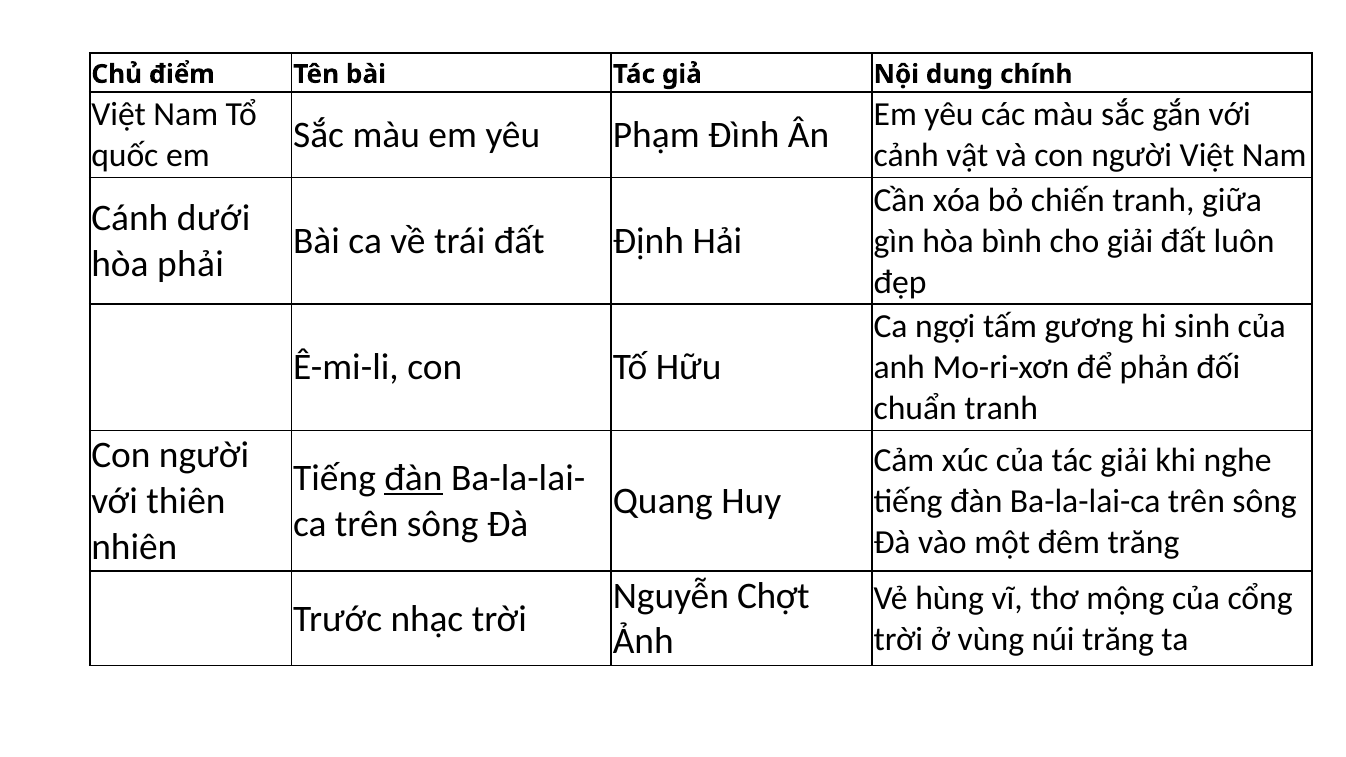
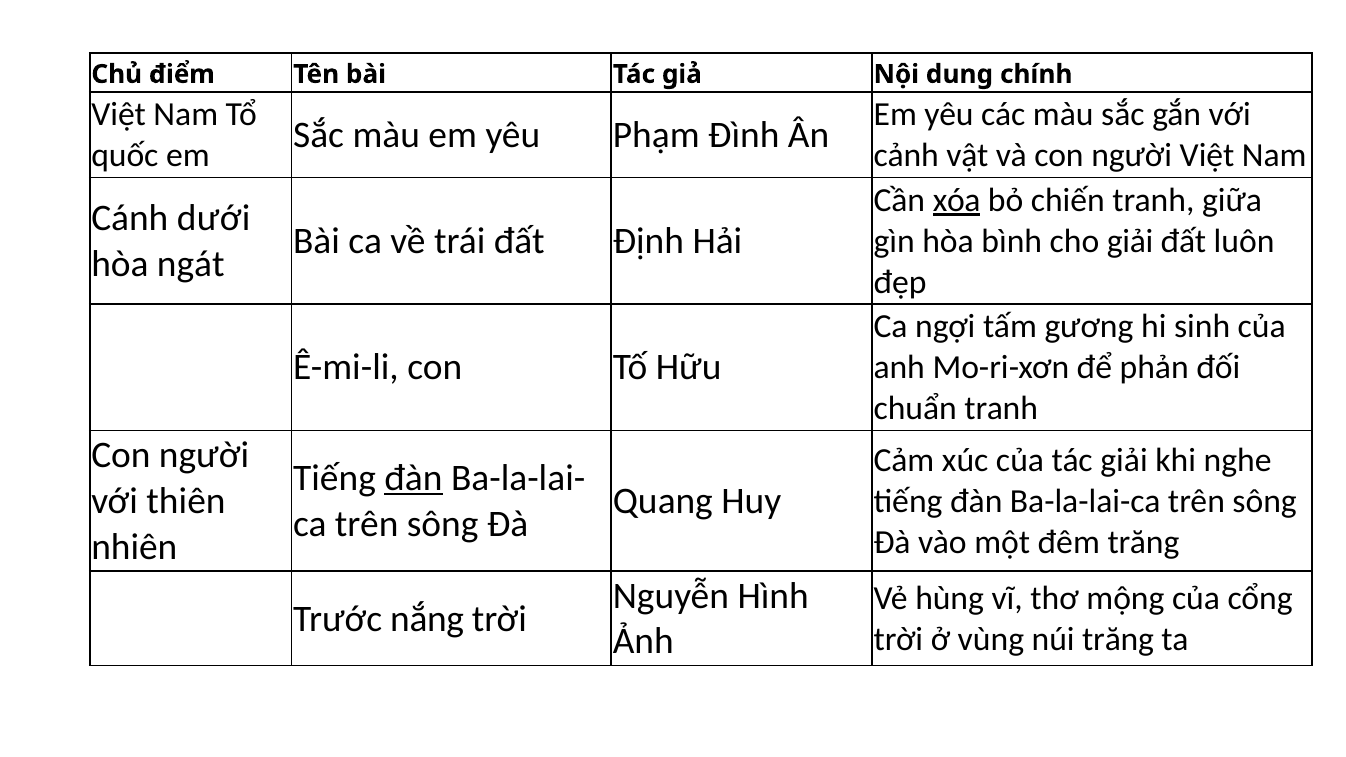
xóa underline: none -> present (957, 200)
phải: phải -> ngát (191, 264)
Chợt: Chợt -> Hình (773, 596)
nhạc: nhạc -> nắng (427, 619)
